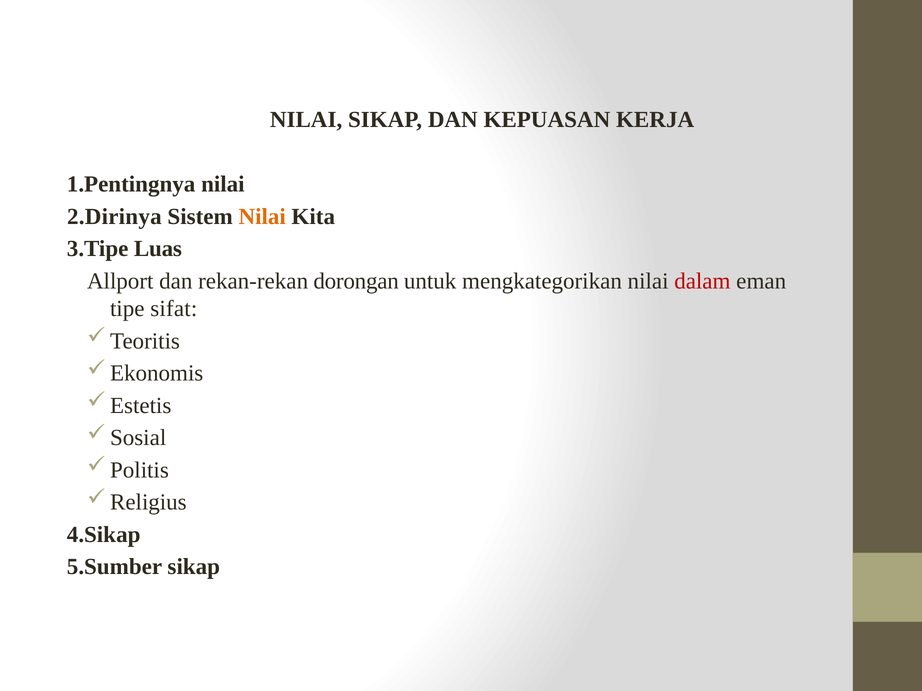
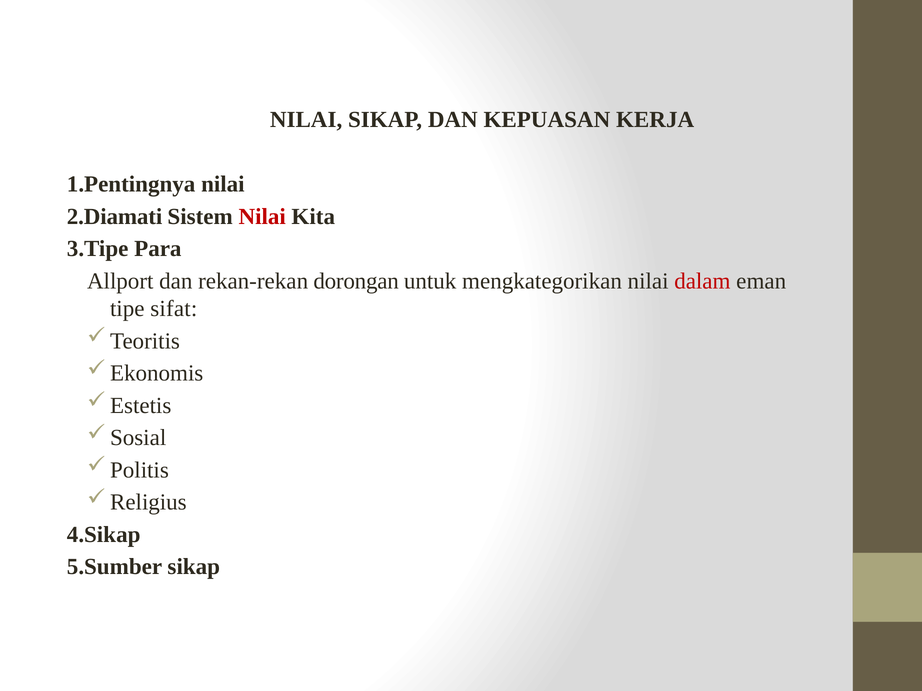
2.Dirinya: 2.Dirinya -> 2.Diamati (115, 217)
Nilai colour: orange -> red (262, 217)
Luas: Luas -> Para (158, 249)
